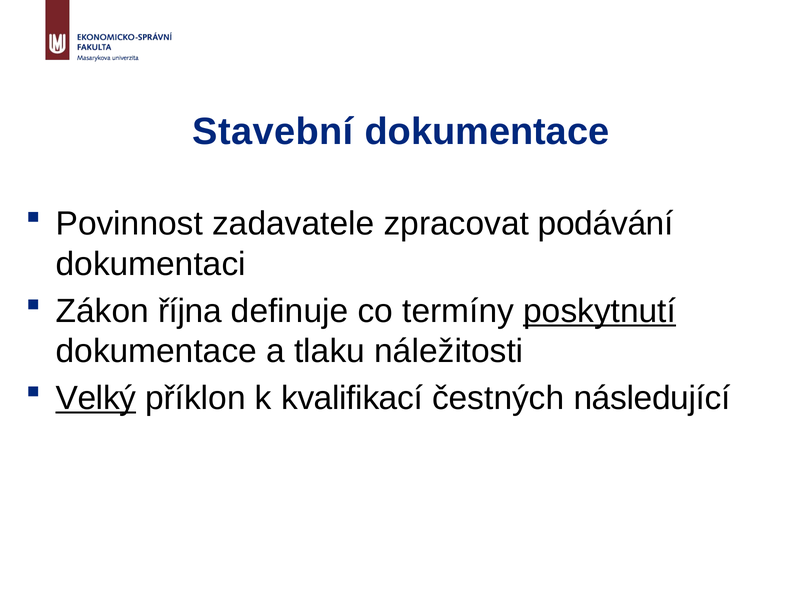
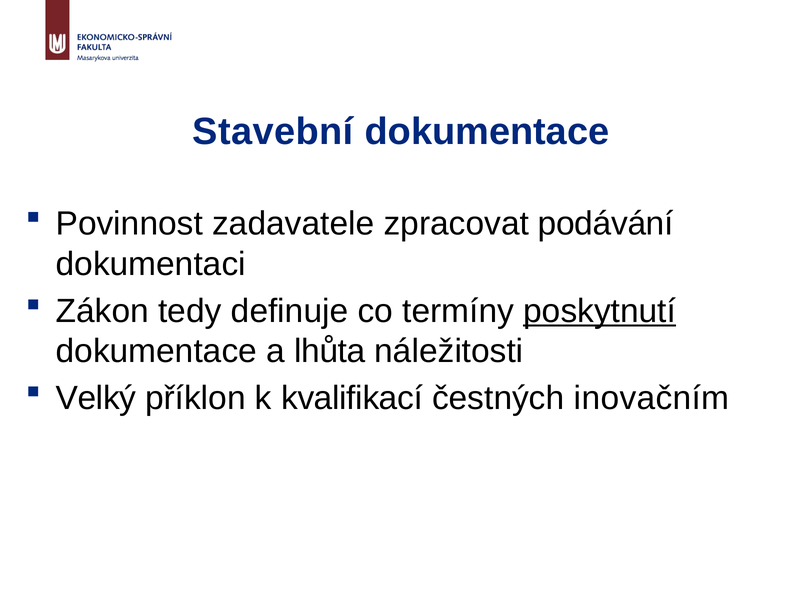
října: října -> tedy (190, 311)
tlaku: tlaku -> lhůta (330, 351)
Velký underline: present -> none (96, 398)
následující: následující -> inovačním (652, 398)
